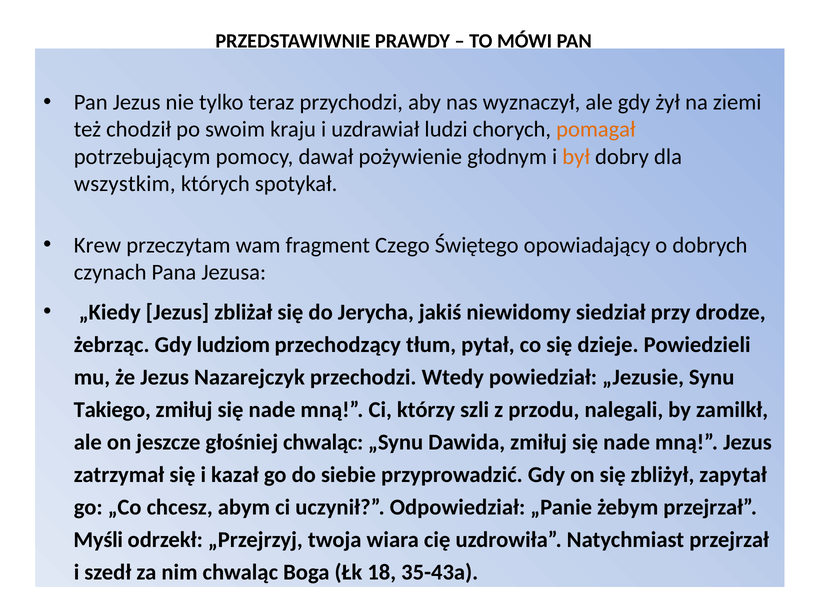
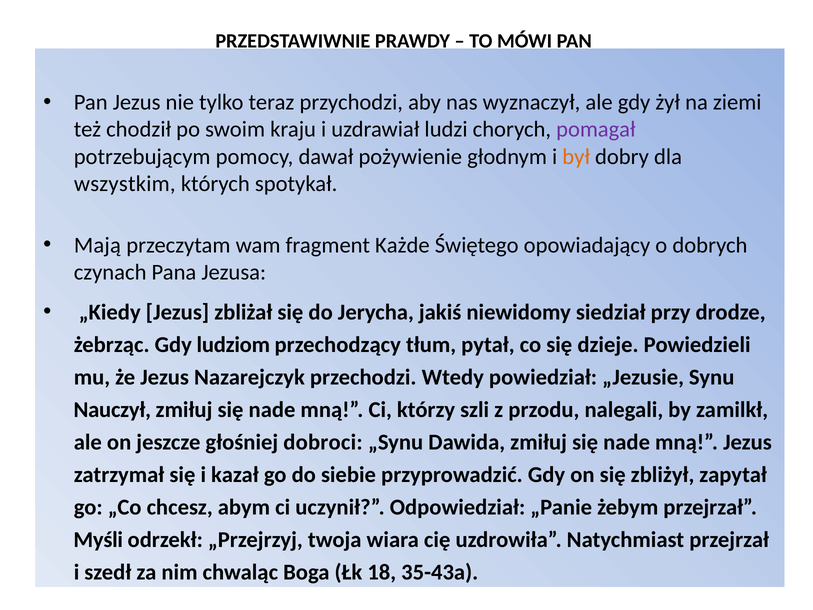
pomagał colour: orange -> purple (596, 129)
Krew: Krew -> Mają (97, 245)
Czego: Czego -> Każde (402, 245)
Takiego: Takiego -> Nauczył (112, 410)
głośniej chwaląc: chwaląc -> dobroci (323, 442)
